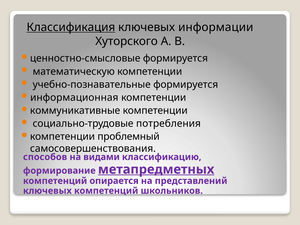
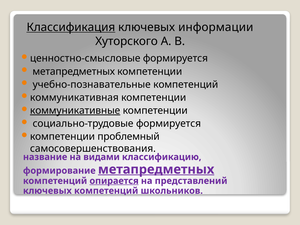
математическую: математическую -> метапредметных (74, 71)
учебно-познавательные формируется: формируется -> компетенций (186, 84)
информационная: информационная -> коммуникативная (74, 98)
коммуникативные underline: none -> present (75, 111)
социально-трудовые потребления: потребления -> формируется (169, 124)
способов: способов -> название (45, 157)
опирается underline: none -> present (114, 181)
